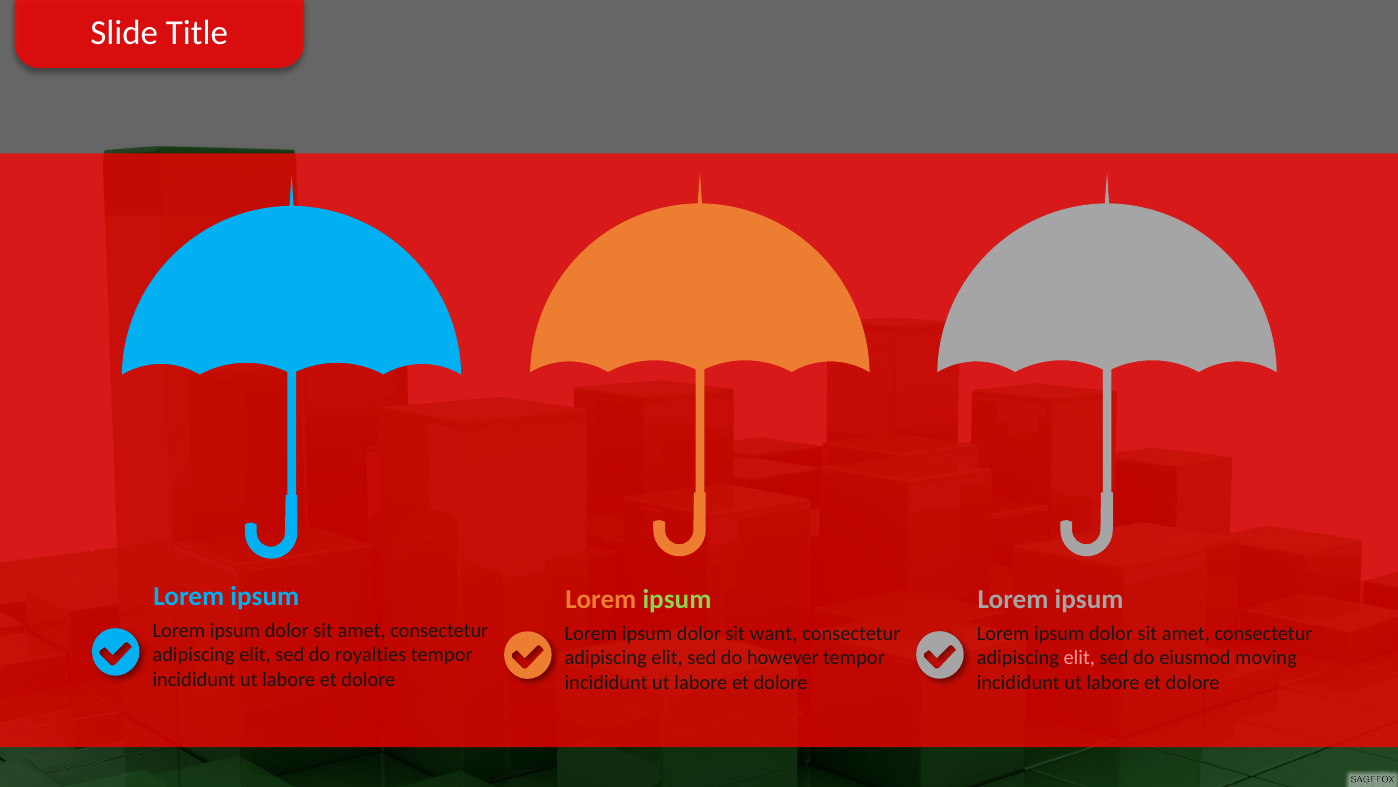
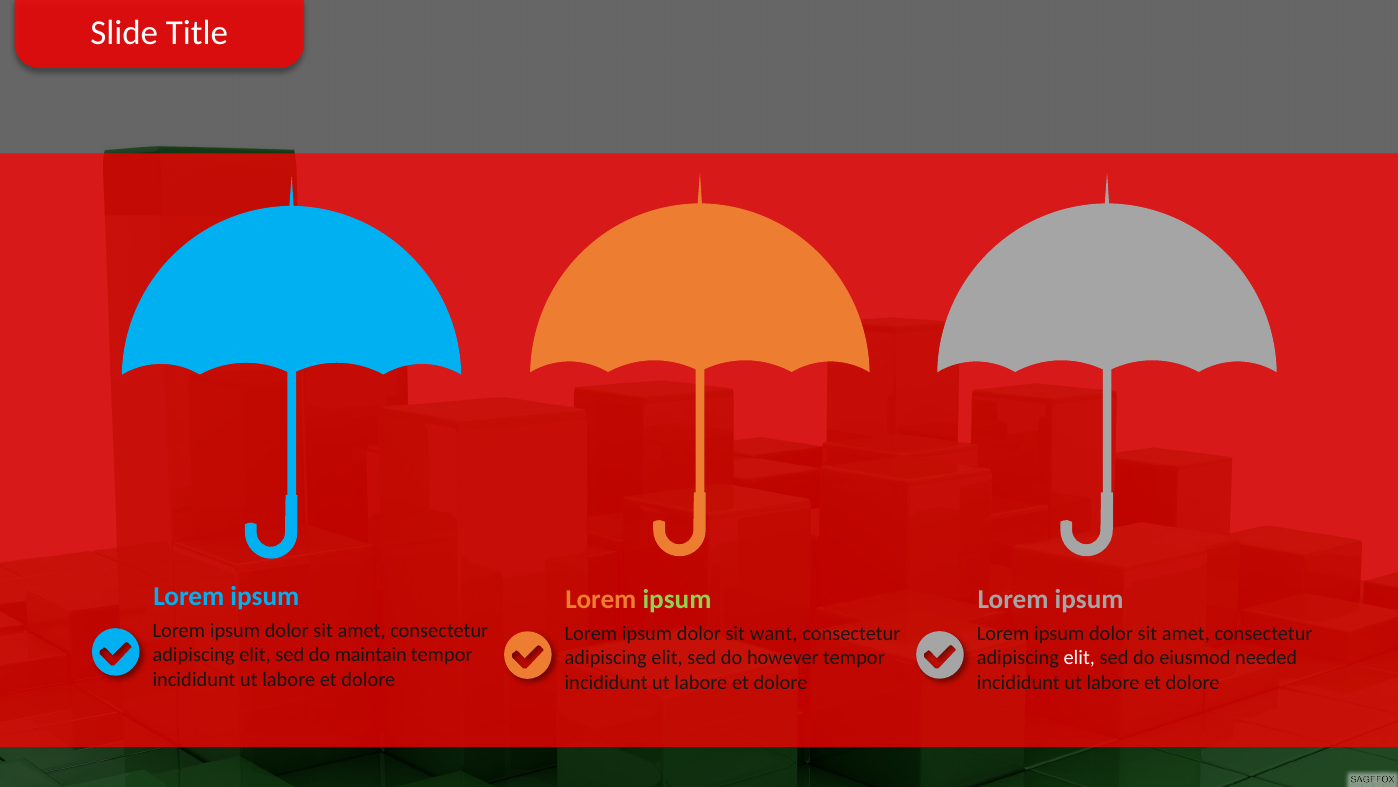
royalties: royalties -> maintain (371, 654)
elit colour: pink -> white (1079, 657)
moving: moving -> needed (1266, 657)
